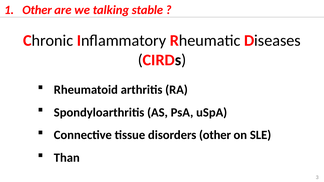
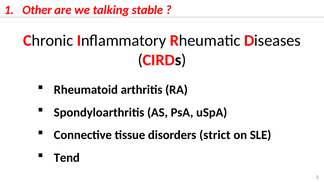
disorders other: other -> strict (215, 135)
Than: Than -> Tend (67, 158)
